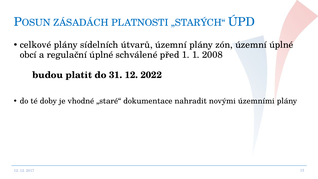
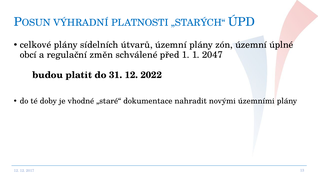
ZÁSADÁCH: ZÁSADÁCH -> VÝHRADNÍ (81, 23)
regulační úplné: úplné -> změn (101, 55)
2008: 2008 -> 2047 (212, 55)
